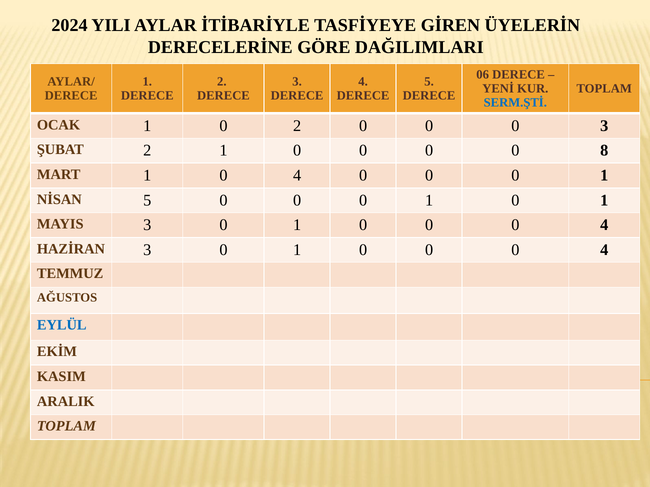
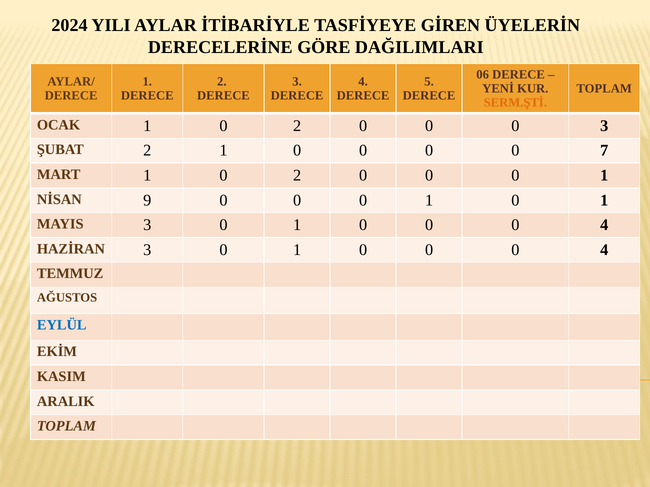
SERM.ŞTİ colour: blue -> orange (515, 103)
8: 8 -> 7 (604, 151)
MART 1 0 4: 4 -> 2 (297, 176)
NİSAN 5: 5 -> 9 (147, 200)
